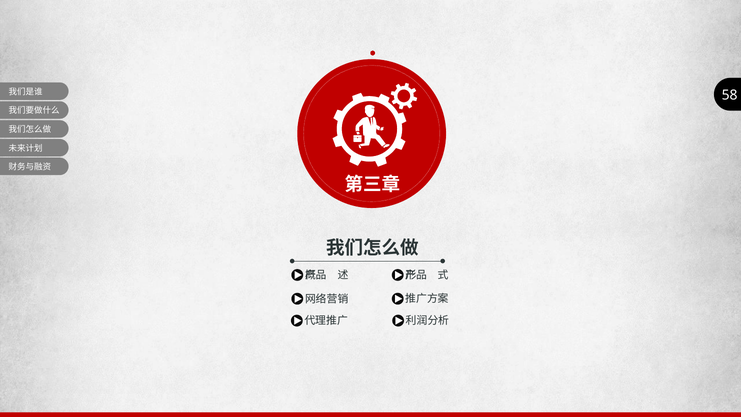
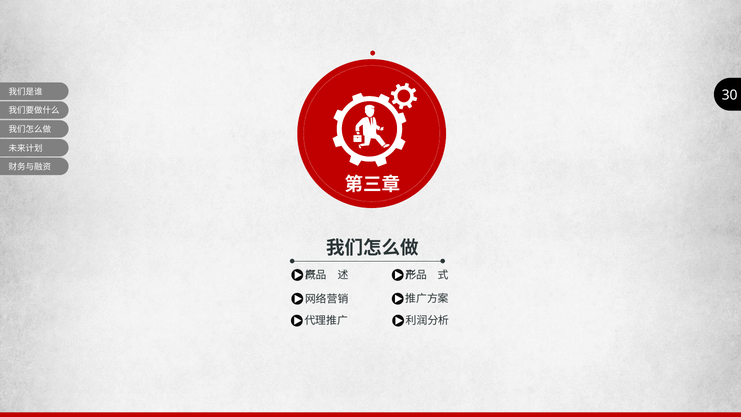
58: 58 -> 30 (730, 95)
